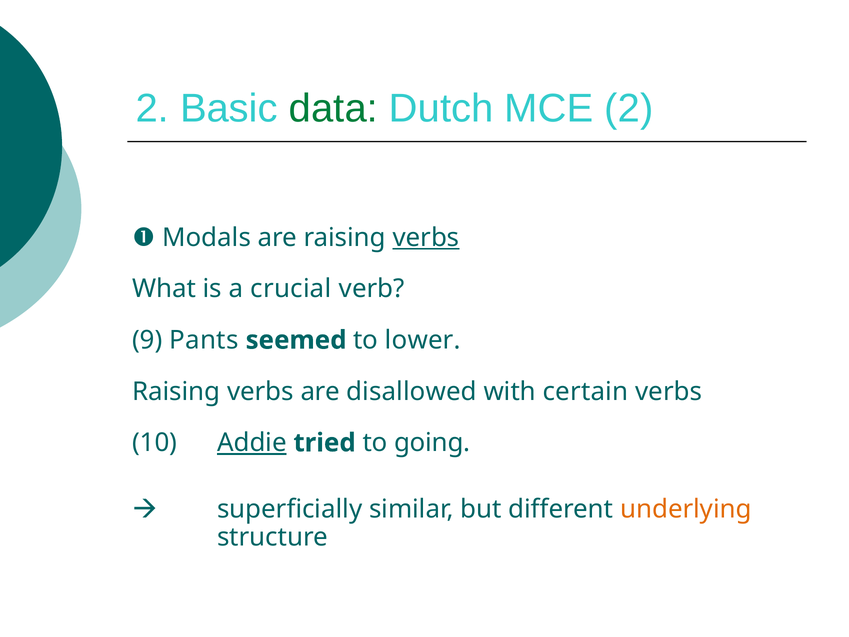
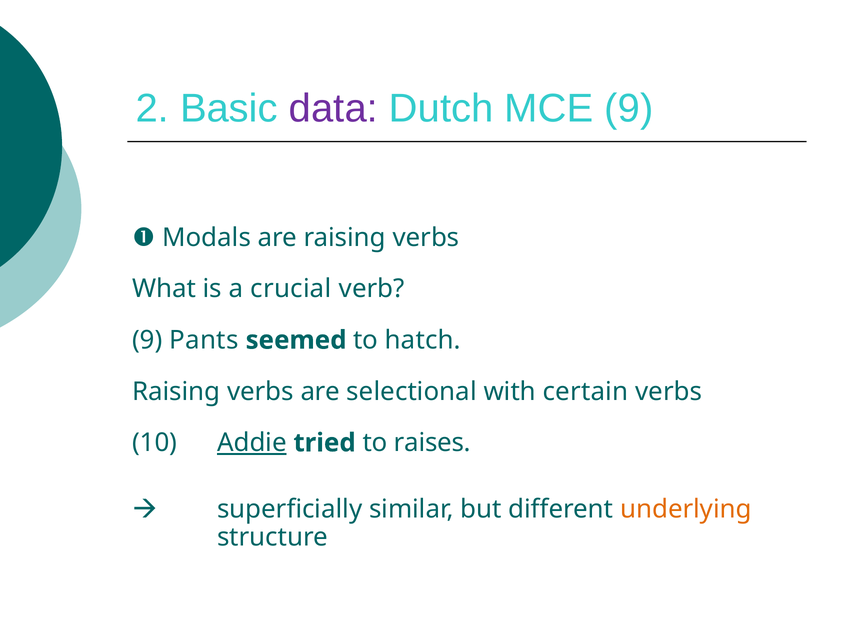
data colour: green -> purple (333, 109)
MCE 2: 2 -> 9 (629, 109)
verbs underline: present -> none (426, 237)
lower: lower -> hatch (423, 340)
disallowed: disallowed -> selectional (412, 391)
going: going -> raises (432, 443)
